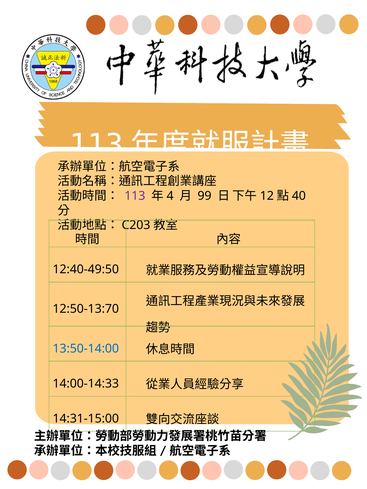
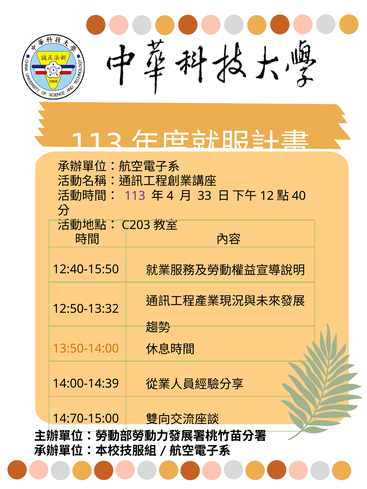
99: 99 -> 33 (204, 196)
12:40-49:50: 12:40-49:50 -> 12:40-15:50 (86, 270)
12:50-13:70: 12:50-13:70 -> 12:50-13:32 (86, 309)
13:50-14:00 colour: blue -> orange (86, 349)
14:00-14:33: 14:00-14:33 -> 14:00-14:39 (86, 384)
14:31-15:00: 14:31-15:00 -> 14:70-15:00 (86, 419)
